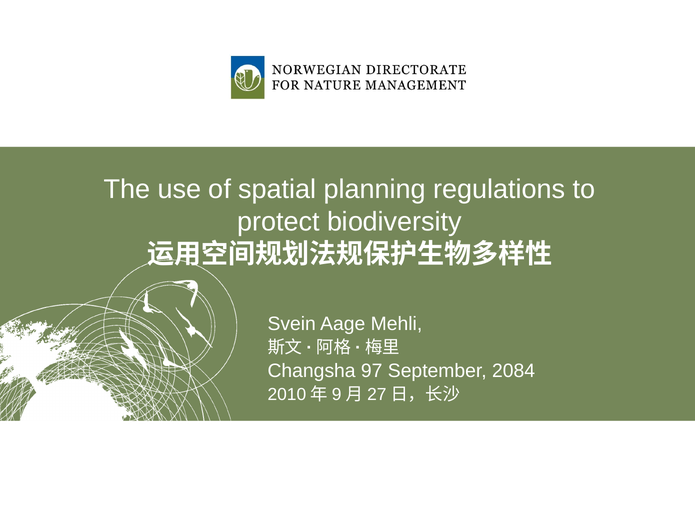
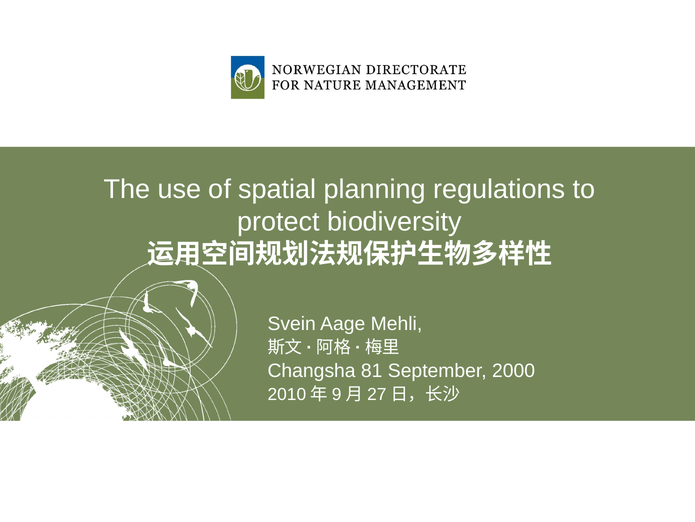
97: 97 -> 81 (372, 371)
2084: 2084 -> 2000 (514, 371)
